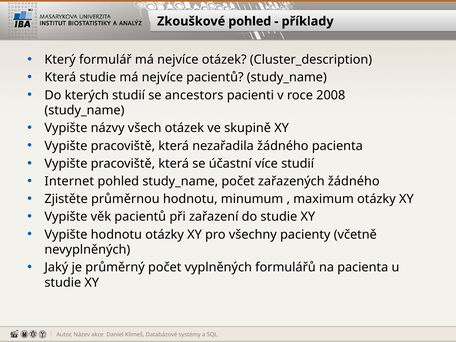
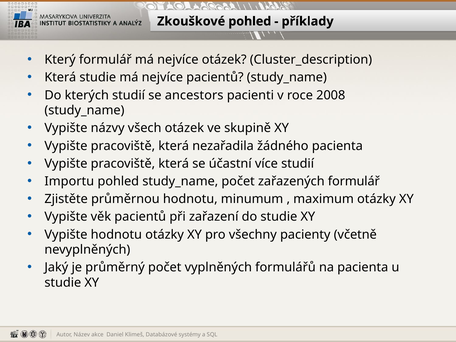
Internet: Internet -> Importu (69, 181)
zařazených žádného: žádného -> formulář (354, 181)
